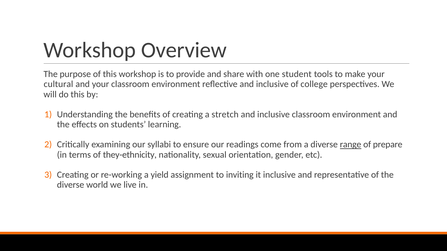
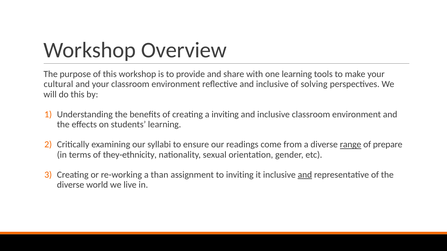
one student: student -> learning (297, 74)
college: college -> solving (314, 84)
a stretch: stretch -> inviting (225, 115)
yield: yield -> than (160, 175)
and underline: none -> present (305, 175)
